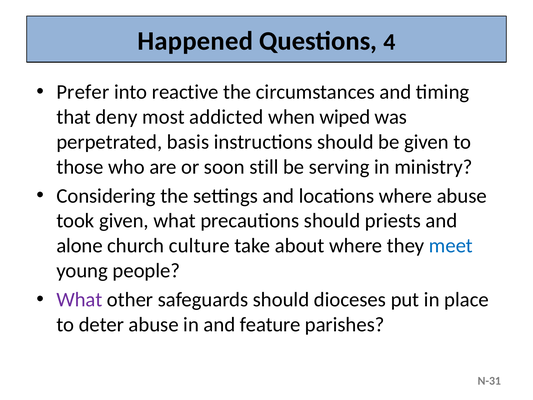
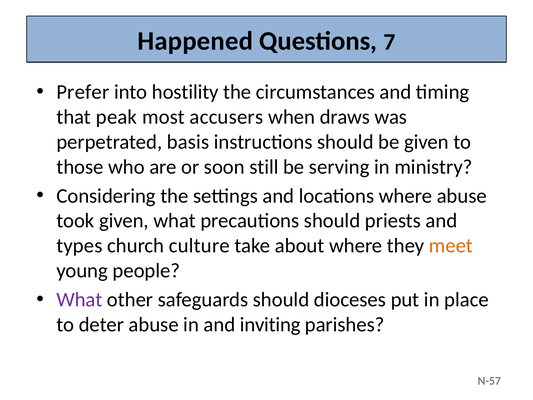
4: 4 -> 7 (389, 42)
reactive: reactive -> hostility (185, 92)
deny: deny -> peak (116, 117)
addicted: addicted -> accusers (226, 117)
wiped: wiped -> draws (345, 117)
alone: alone -> types (79, 246)
meet colour: blue -> orange (451, 246)
feature: feature -> inviting (270, 324)
N-31: N-31 -> N-57 (489, 381)
